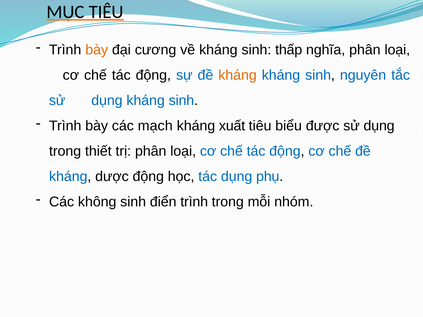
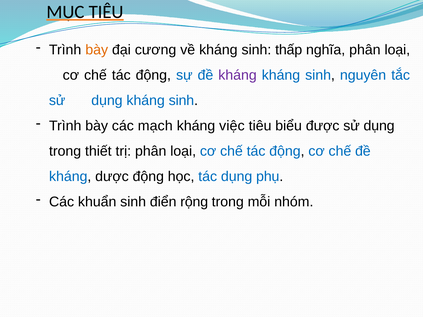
kháng colour: orange -> purple (238, 75)
xuất: xuất -> việc (232, 126)
không: không -> khuẩn (97, 202)
điển trình: trình -> rộng (194, 202)
